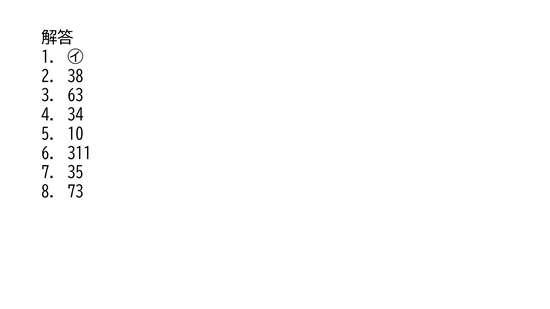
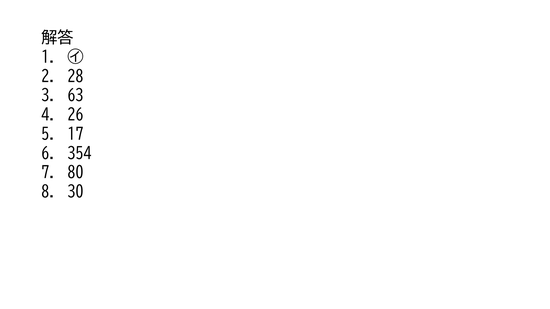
38: 38 -> 28 (75, 77)
34: 34 -> 26 (75, 115)
10: 10 -> 17 (75, 134)
311: 311 -> 354 (79, 154)
35: 35 -> 80 (75, 173)
73: 73 -> 30 (75, 192)
